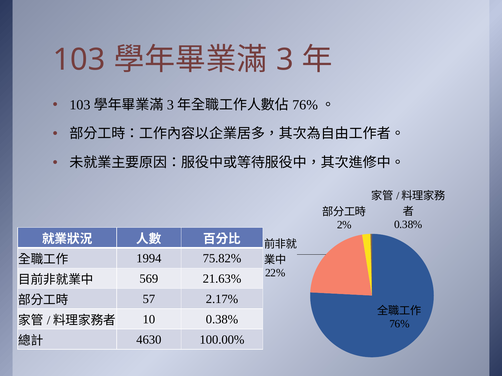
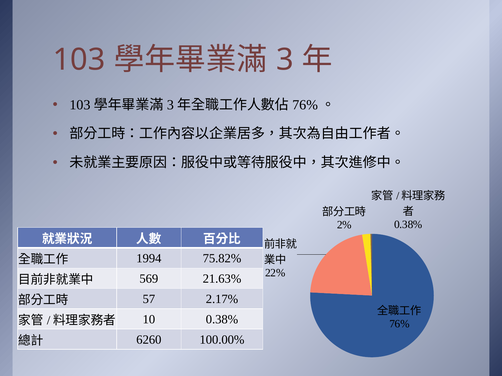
4630: 4630 -> 6260 (149, 340)
